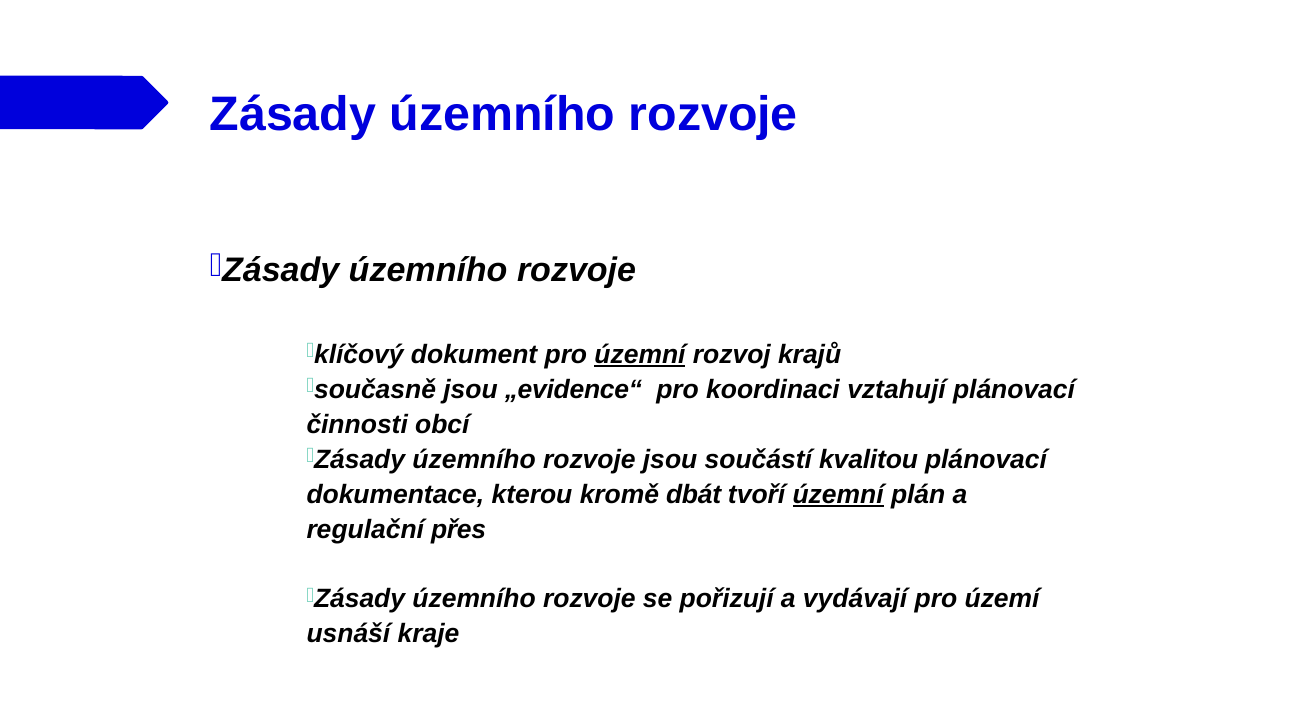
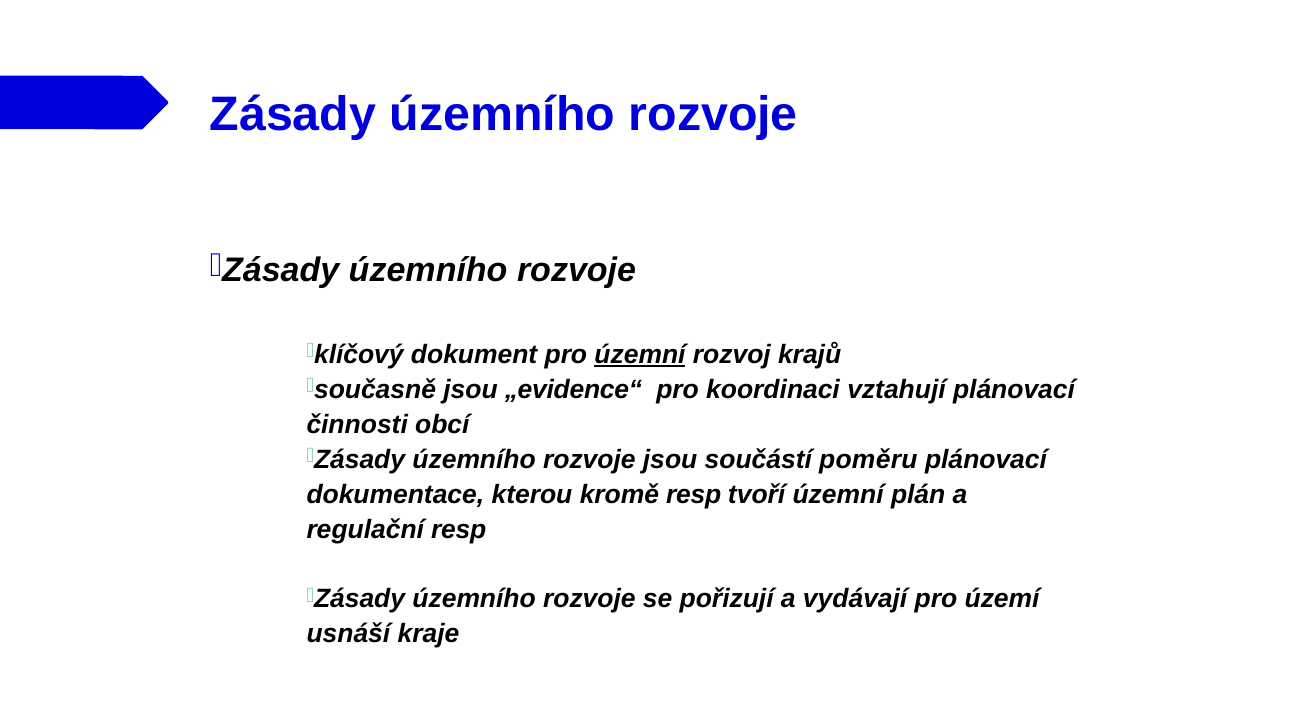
kvalitou: kvalitou -> poměru (868, 459)
kromě dbát: dbát -> resp (694, 494)
územní underline: present -> none (838, 494)
regulační přes: přes -> resp (459, 529)
